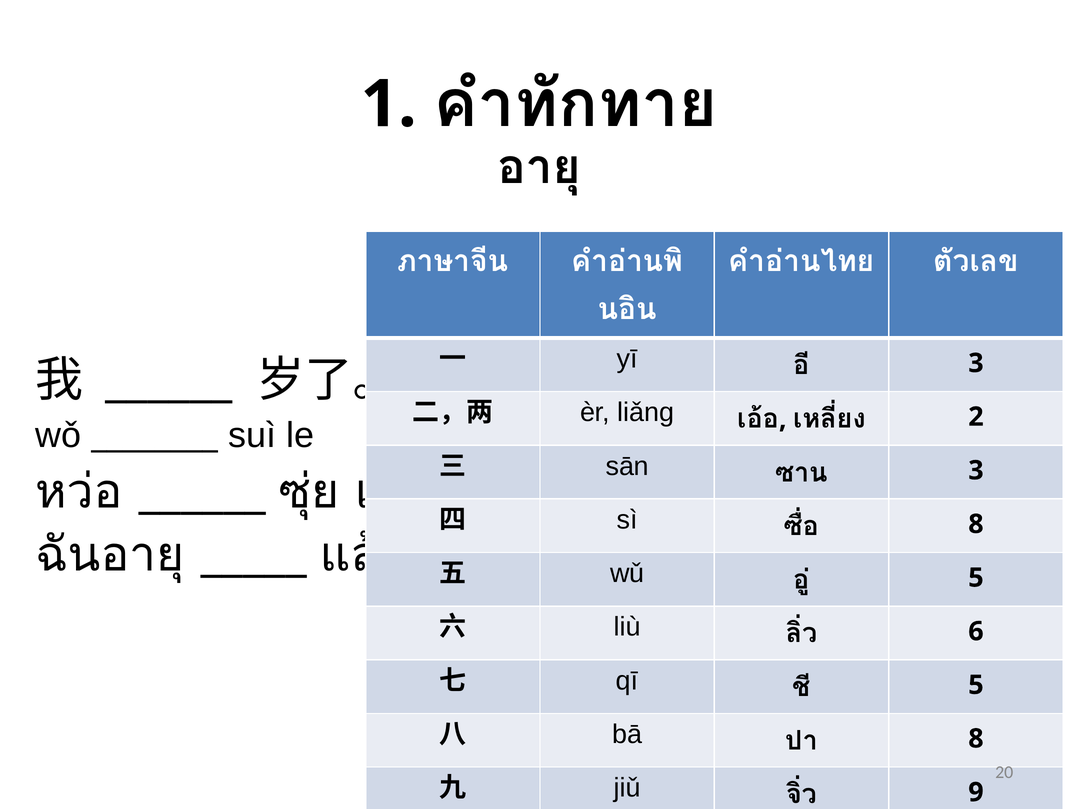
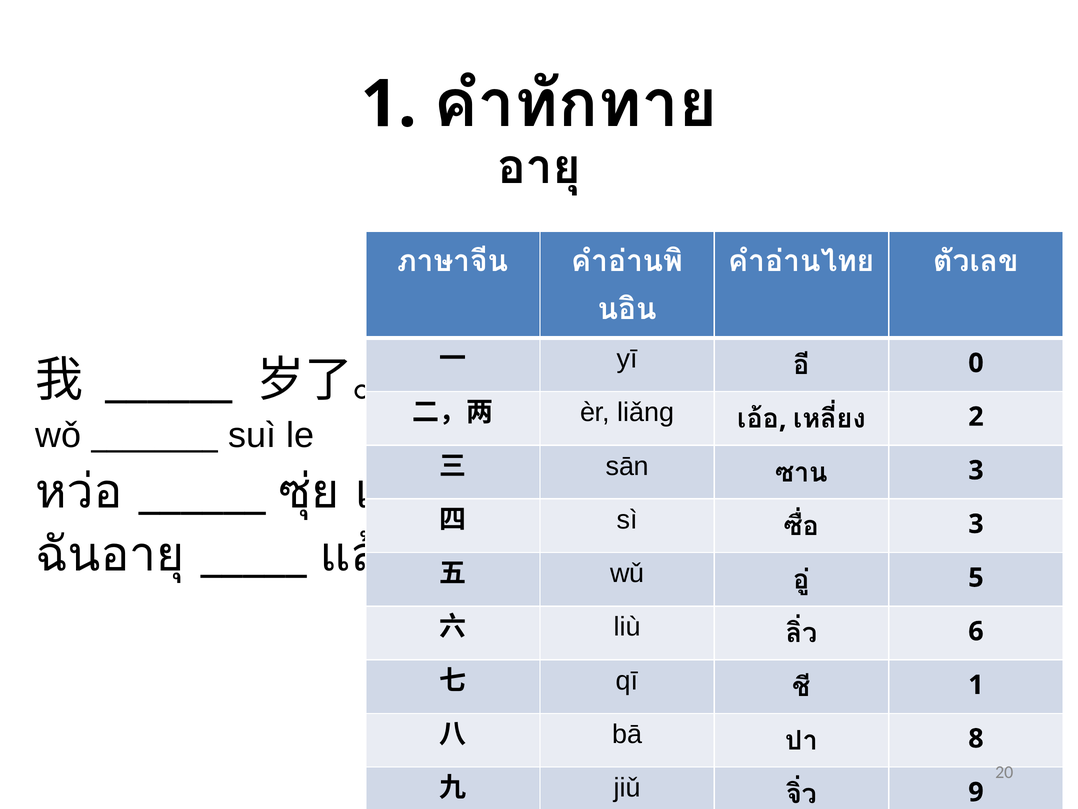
3: 3 -> 0 (976, 363)
8: 8 -> 3 (976, 524)
5: 5 -> 1 (976, 685)
